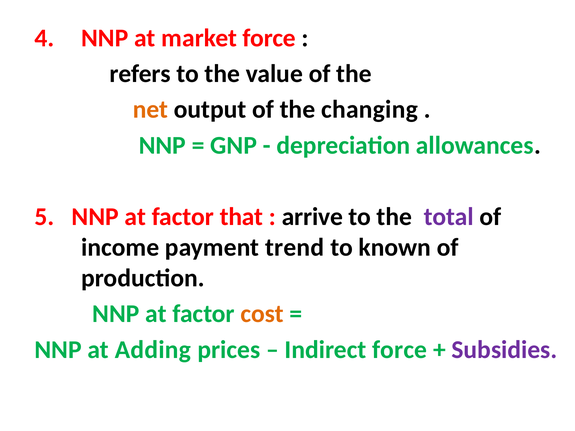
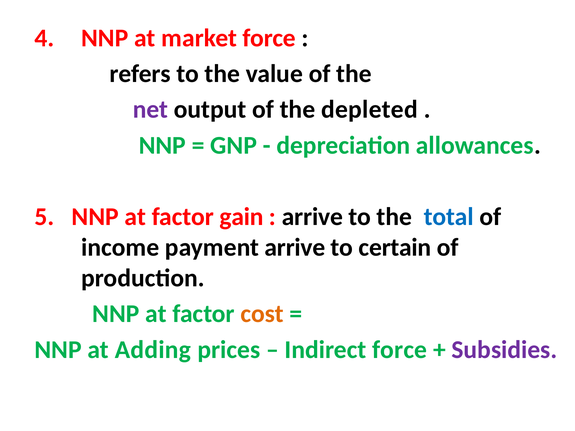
net colour: orange -> purple (150, 110)
changing: changing -> depleted (369, 110)
that: that -> gain (241, 217)
total colour: purple -> blue (449, 217)
payment trend: trend -> arrive (295, 248)
known: known -> certain (395, 248)
